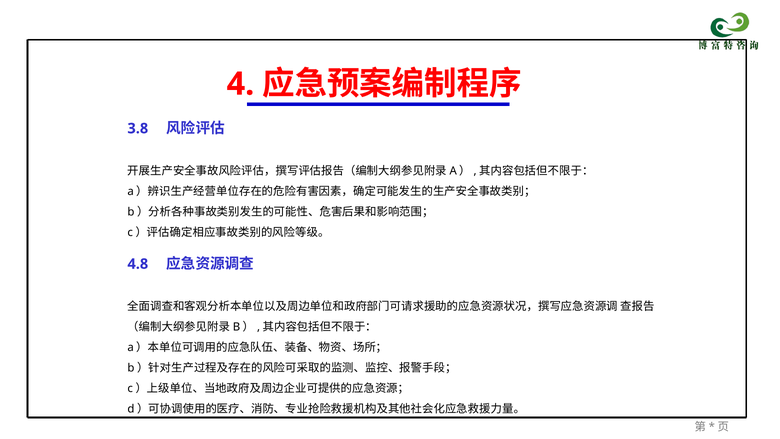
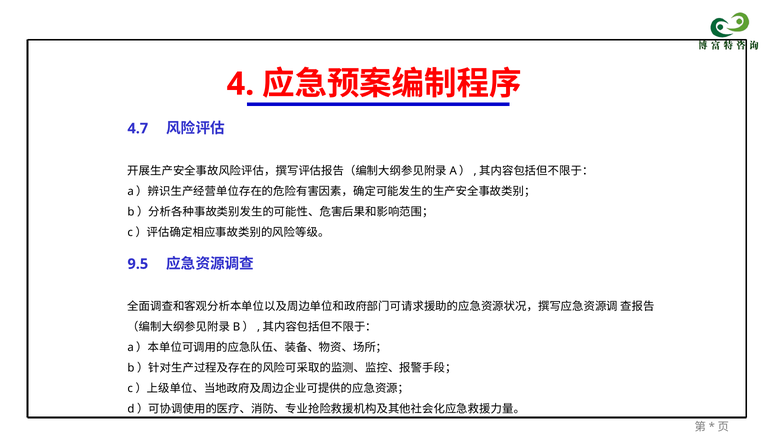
3.8: 3.8 -> 4.7 (138, 128)
4.8: 4.8 -> 9.5 (138, 264)
